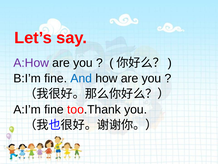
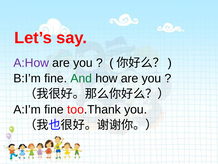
And colour: blue -> green (81, 78)
